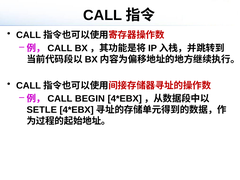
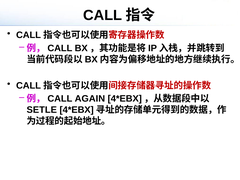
BEGIN: BEGIN -> AGAIN (90, 99)
